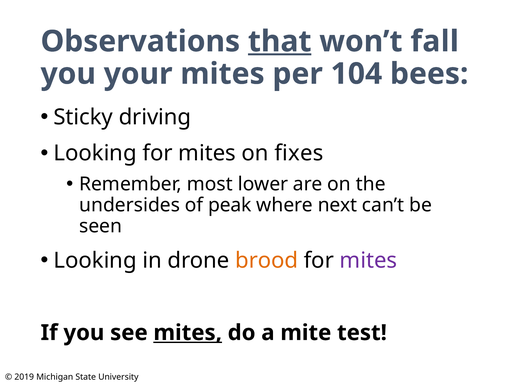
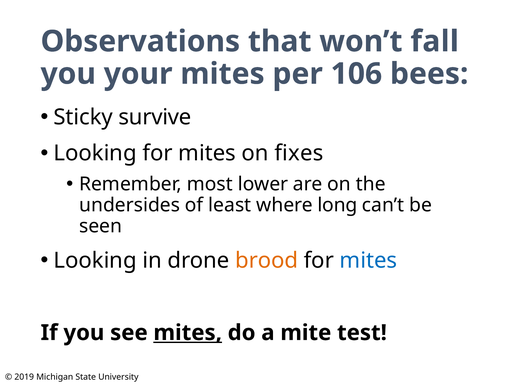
that underline: present -> none (280, 41)
104: 104 -> 106 (356, 74)
driving: driving -> survive (155, 117)
peak: peak -> least (230, 205)
next: next -> long (337, 205)
mites colour: purple -> blue (368, 261)
